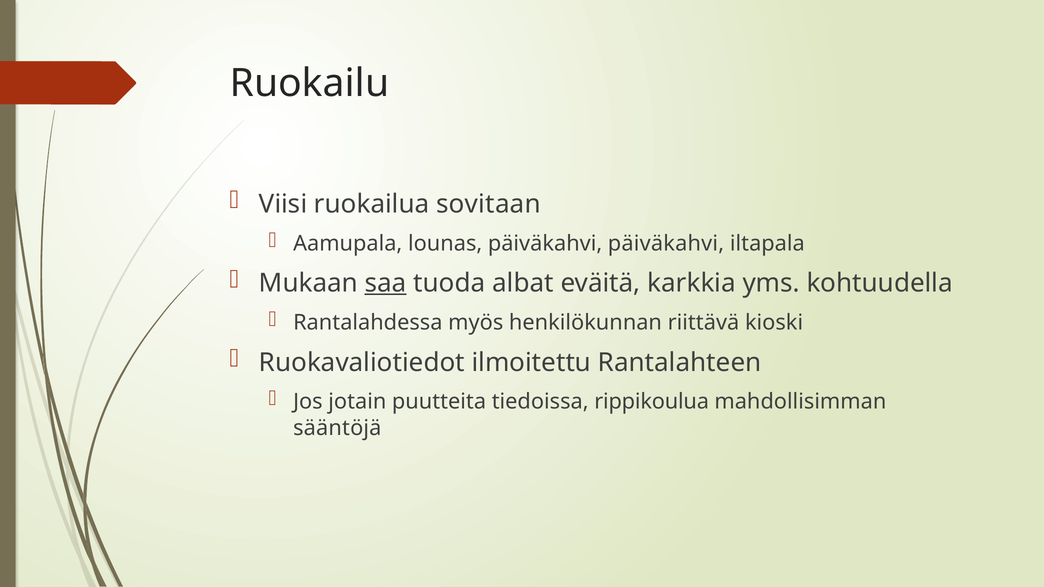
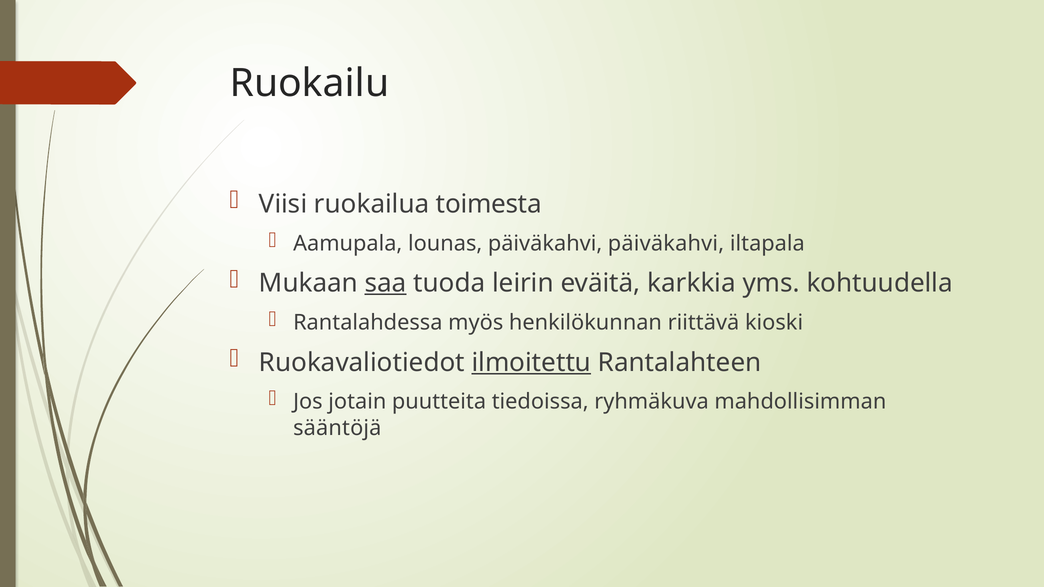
sovitaan: sovitaan -> toimesta (489, 204)
albat: albat -> leirin (523, 283)
ilmoitettu underline: none -> present (531, 363)
rippikoulua: rippikoulua -> ryhmäkuva (652, 402)
